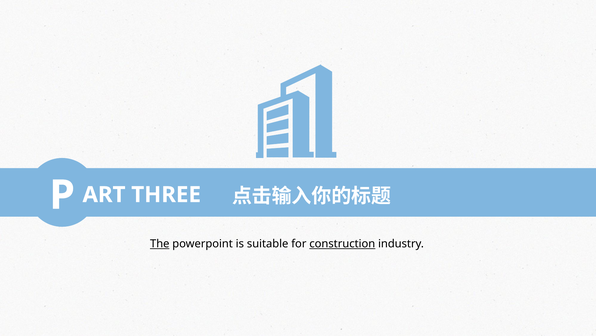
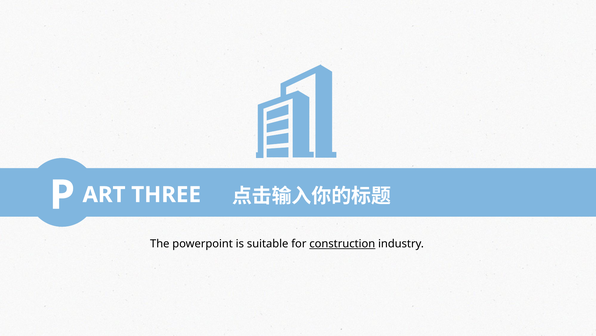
The underline: present -> none (160, 243)
